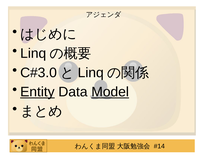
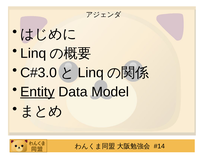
Model underline: present -> none (110, 92)
